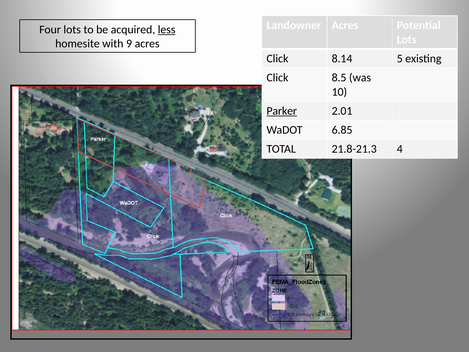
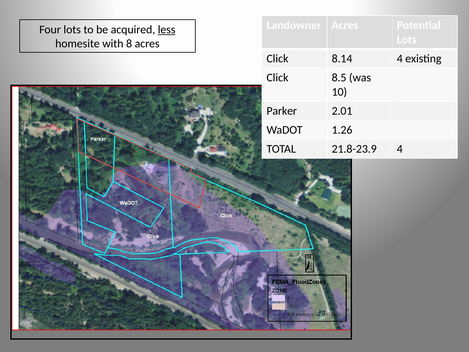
9: 9 -> 8 (129, 44)
8.14 5: 5 -> 4 (400, 59)
Parker underline: present -> none (282, 111)
6.85: 6.85 -> 1.26 (342, 130)
21.8-21.3: 21.8-21.3 -> 21.8-23.9 (354, 149)
